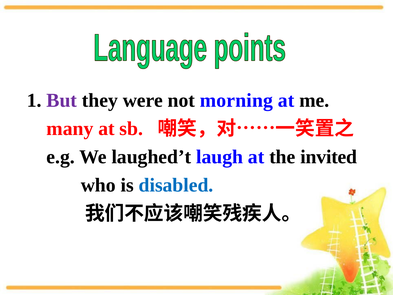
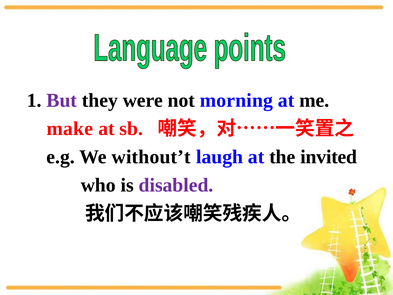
many: many -> make (70, 129)
laughed’t: laughed’t -> without’t (151, 157)
disabled colour: blue -> purple (176, 185)
